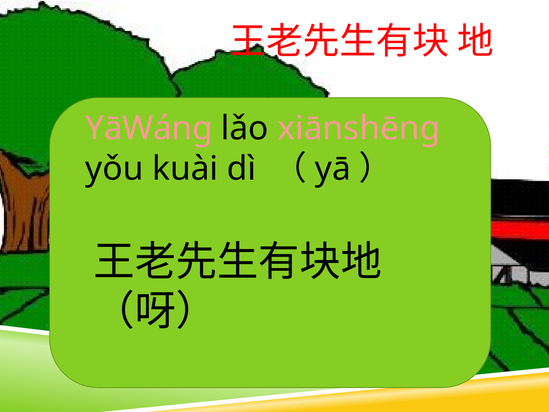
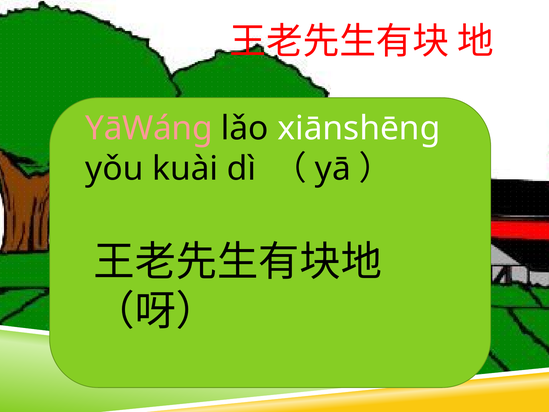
xiānshēng colour: pink -> white (359, 128)
